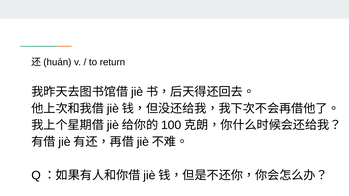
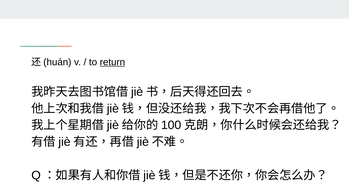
return underline: none -> present (112, 62)
